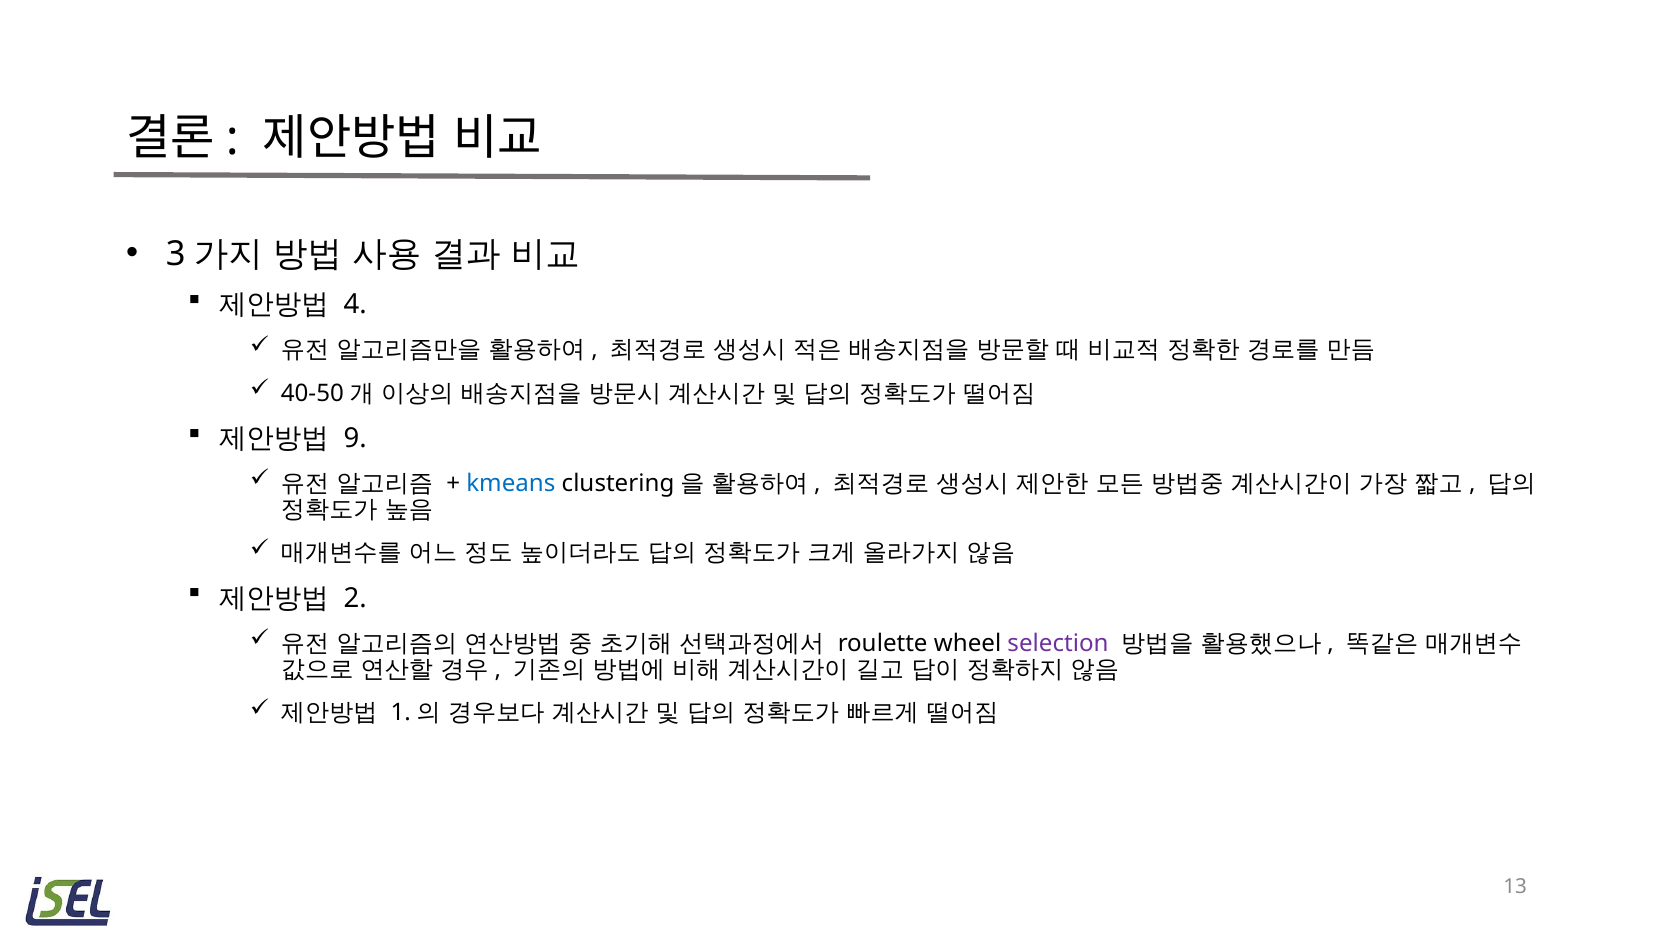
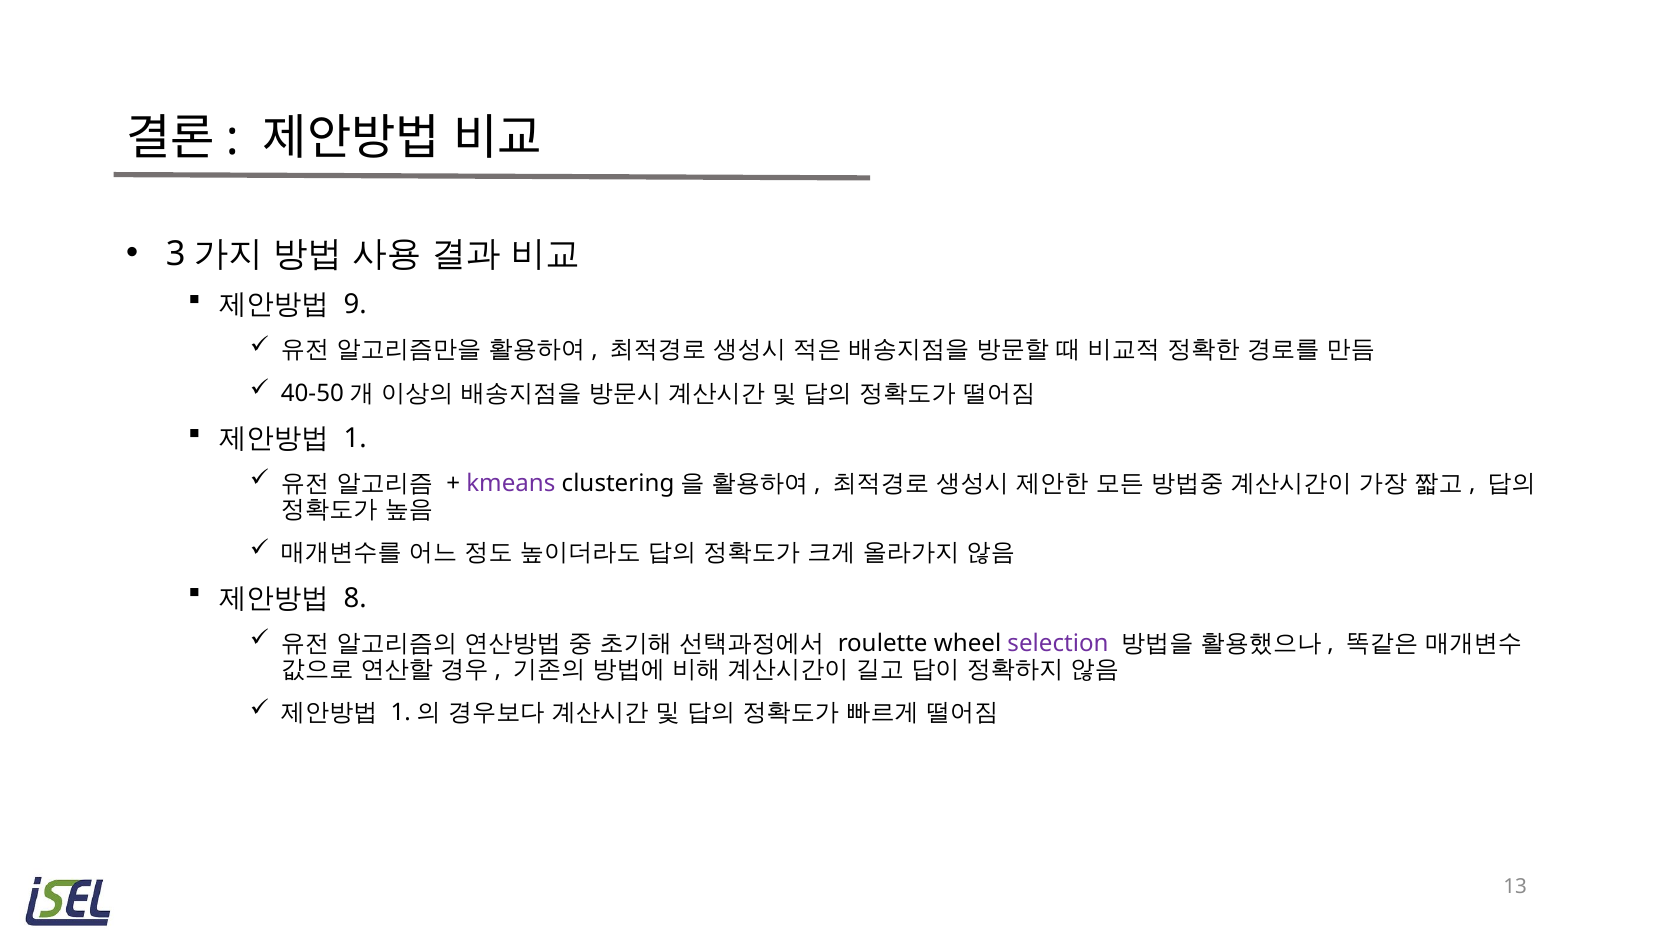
4: 4 -> 9 (355, 305)
9: 9 -> 1 (355, 438)
kmeans colour: blue -> purple (511, 483)
2: 2 -> 8 (355, 598)
